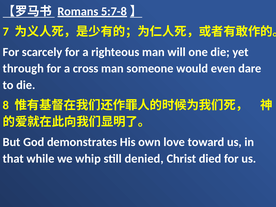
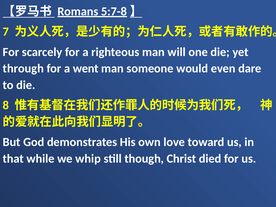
cross: cross -> went (86, 68)
denied: denied -> though (144, 159)
